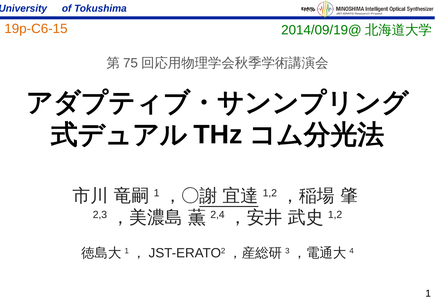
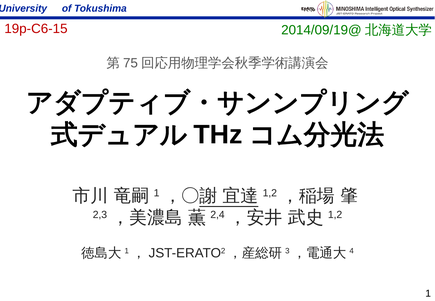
19p-C6-15 colour: orange -> red (36, 29)
